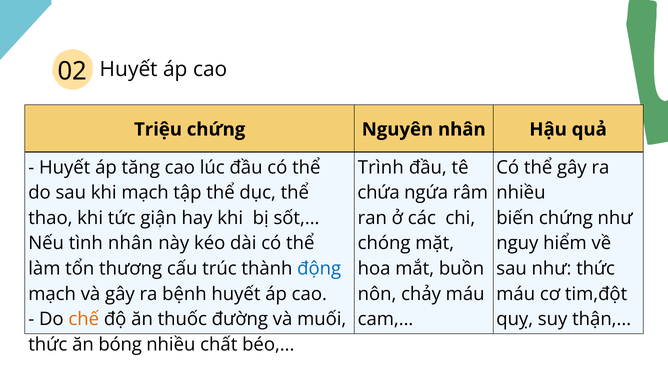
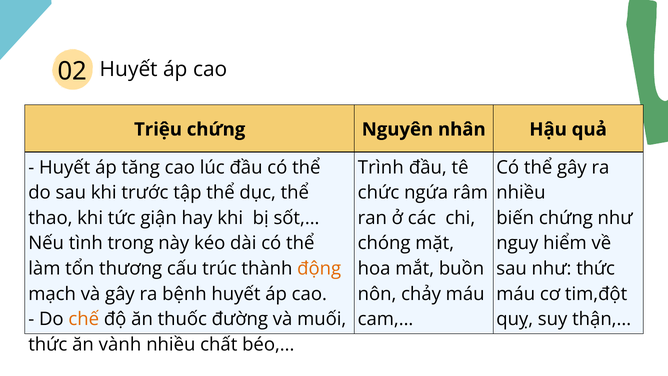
khi mạch: mạch -> trước (145, 193)
chứa: chứa -> chức (378, 193)
tình nhân: nhân -> trong (131, 243)
động colour: blue -> orange (319, 268)
bóng: bóng -> vành (120, 344)
